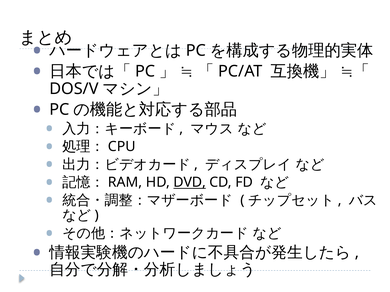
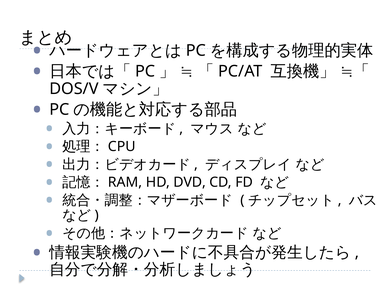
DVD underline: present -> none (190, 183)
